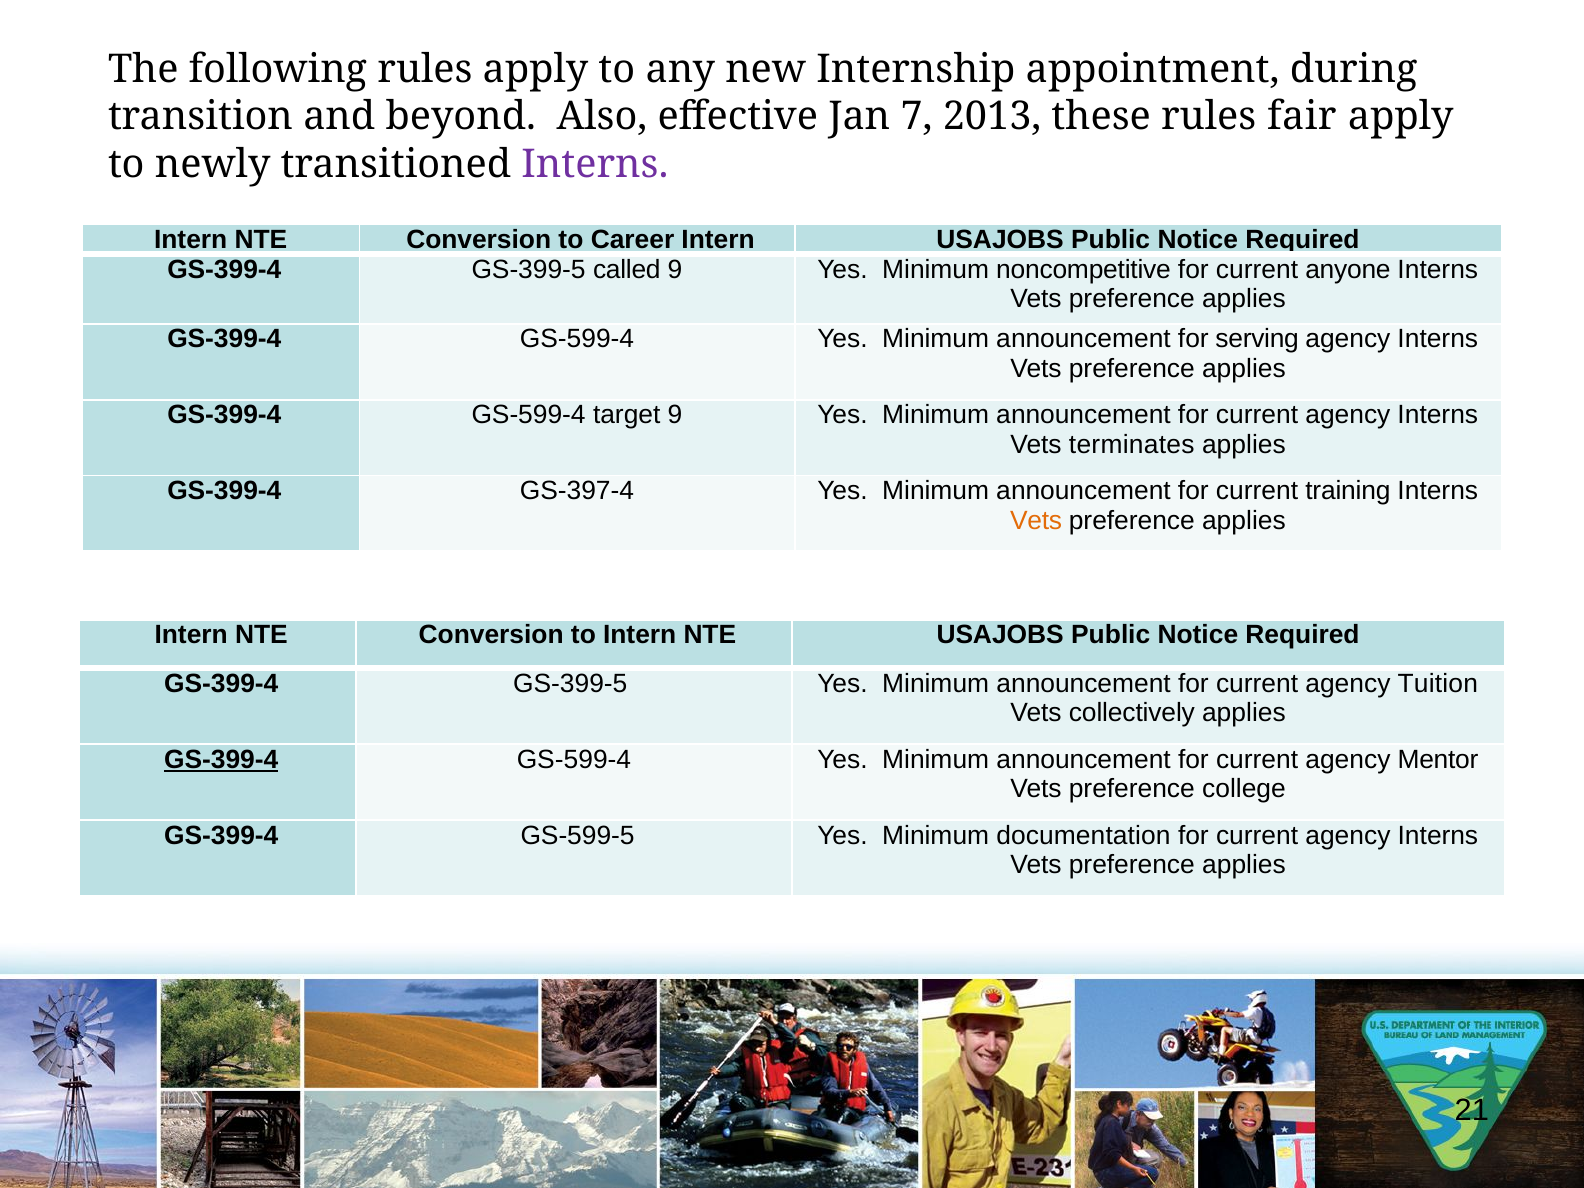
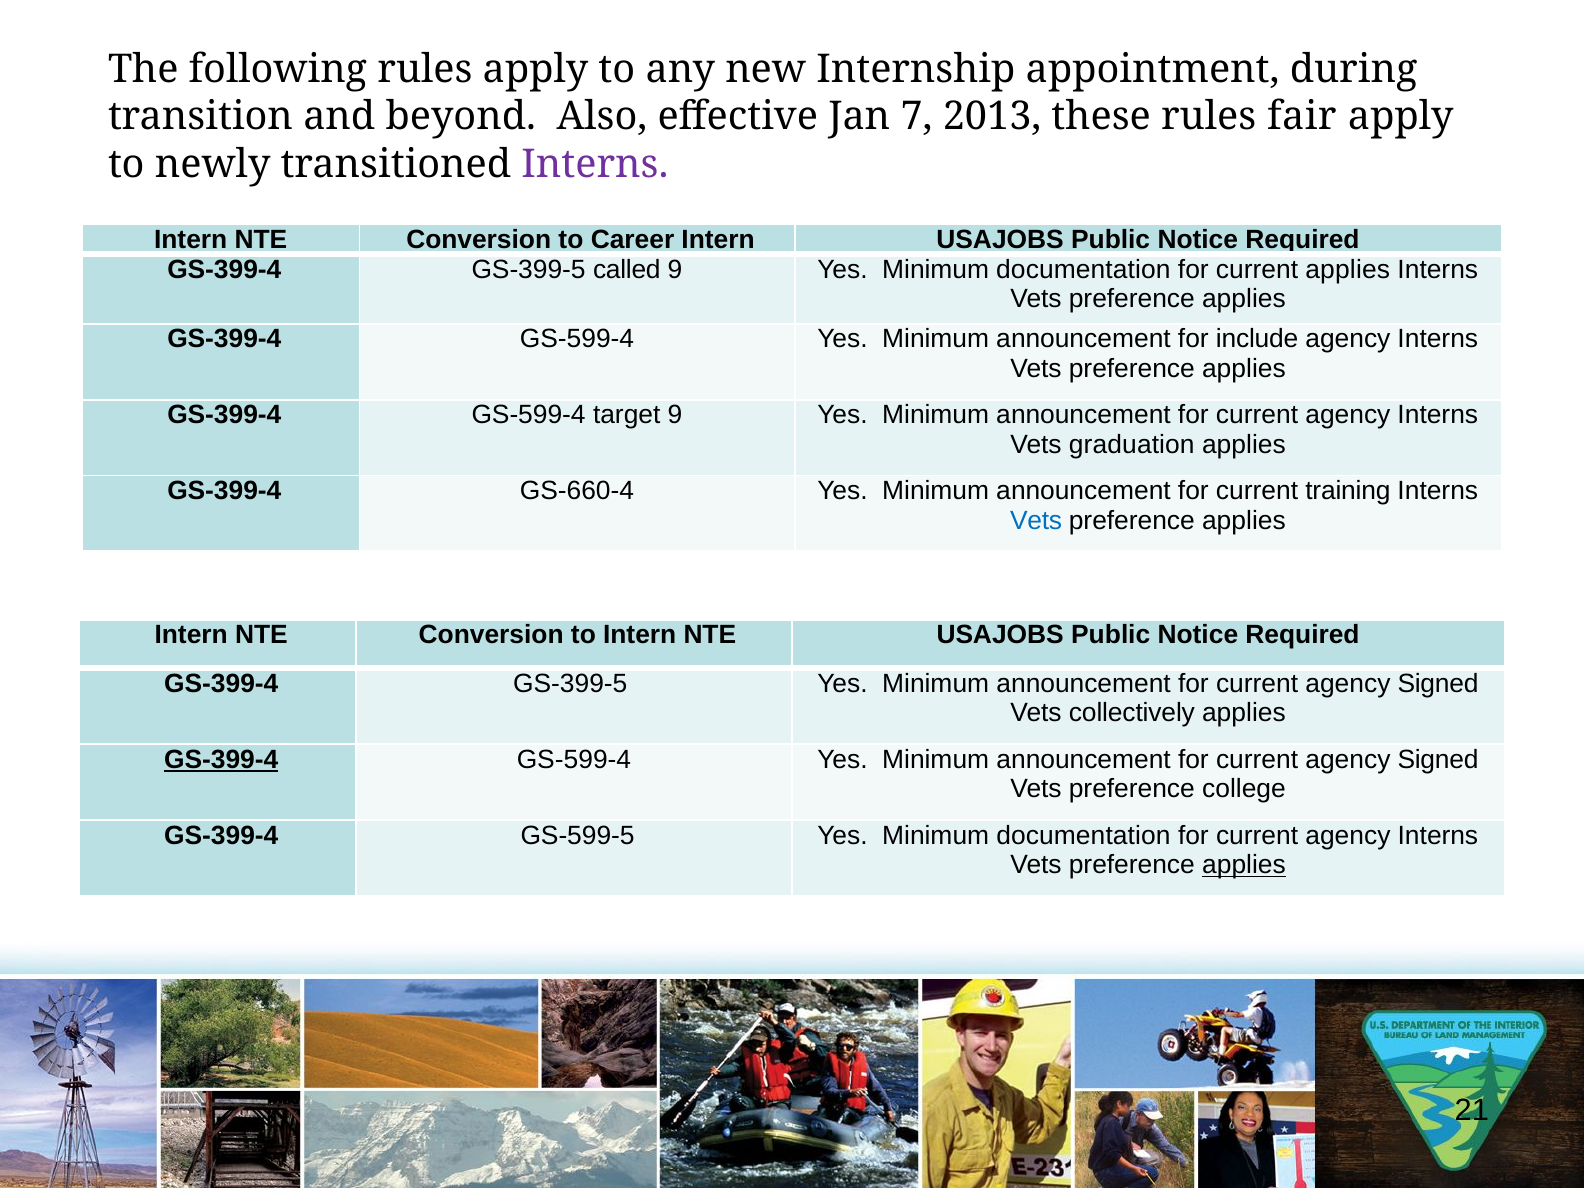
9 Yes Minimum noncompetitive: noncompetitive -> documentation (1083, 269)
current anyone: anyone -> applies (1348, 269)
serving: serving -> include (1257, 339)
terminates: terminates -> graduation (1132, 444)
GS-397-4: GS-397-4 -> GS-660-4 (577, 491)
Vets colour: orange -> blue (1036, 520)
Tuition: Tuition -> Signed (1438, 684)
Mentor: Mentor -> Signed (1438, 760)
applies underline: none -> present (1244, 865)
